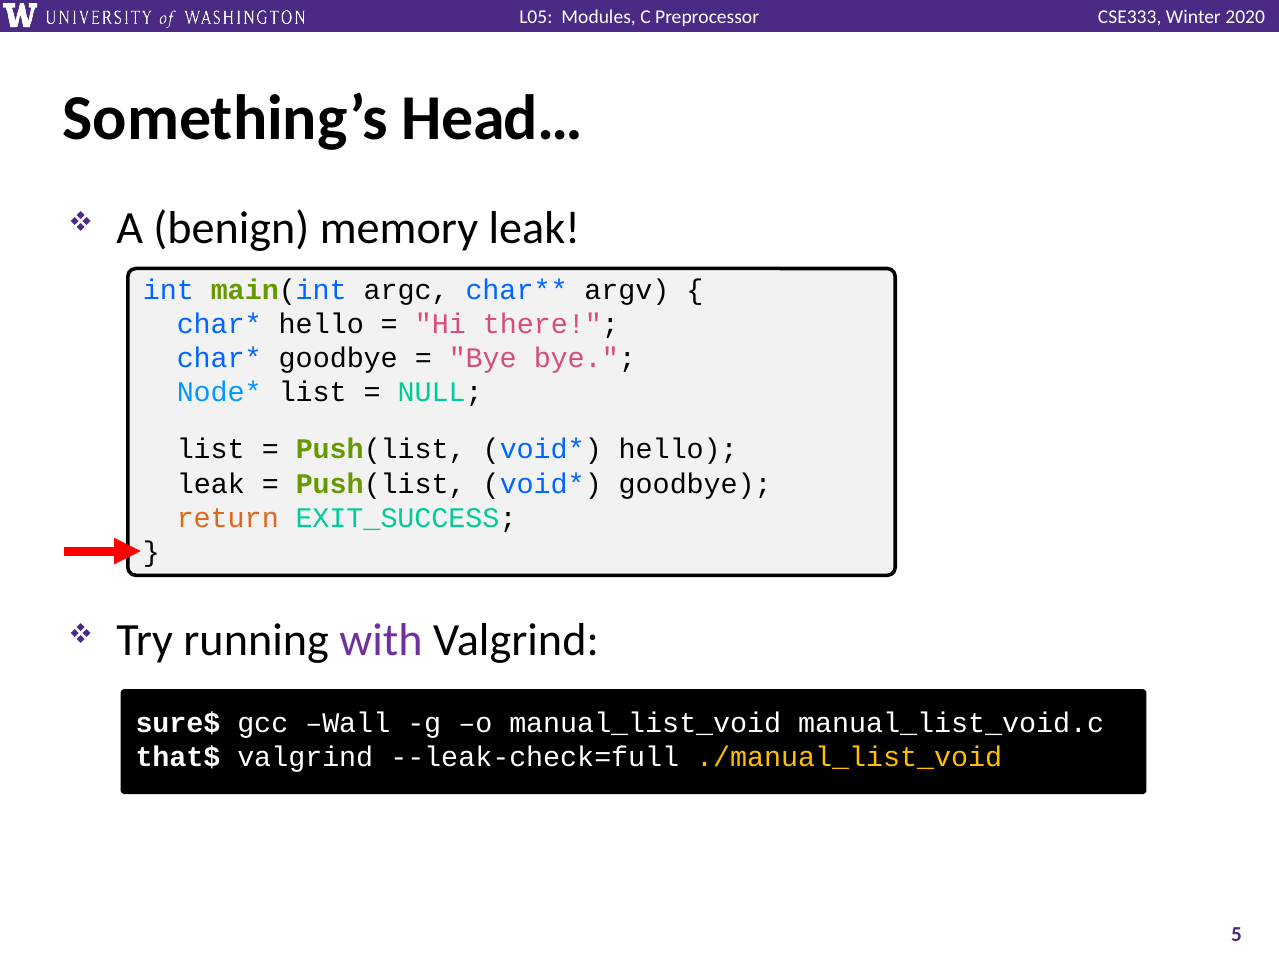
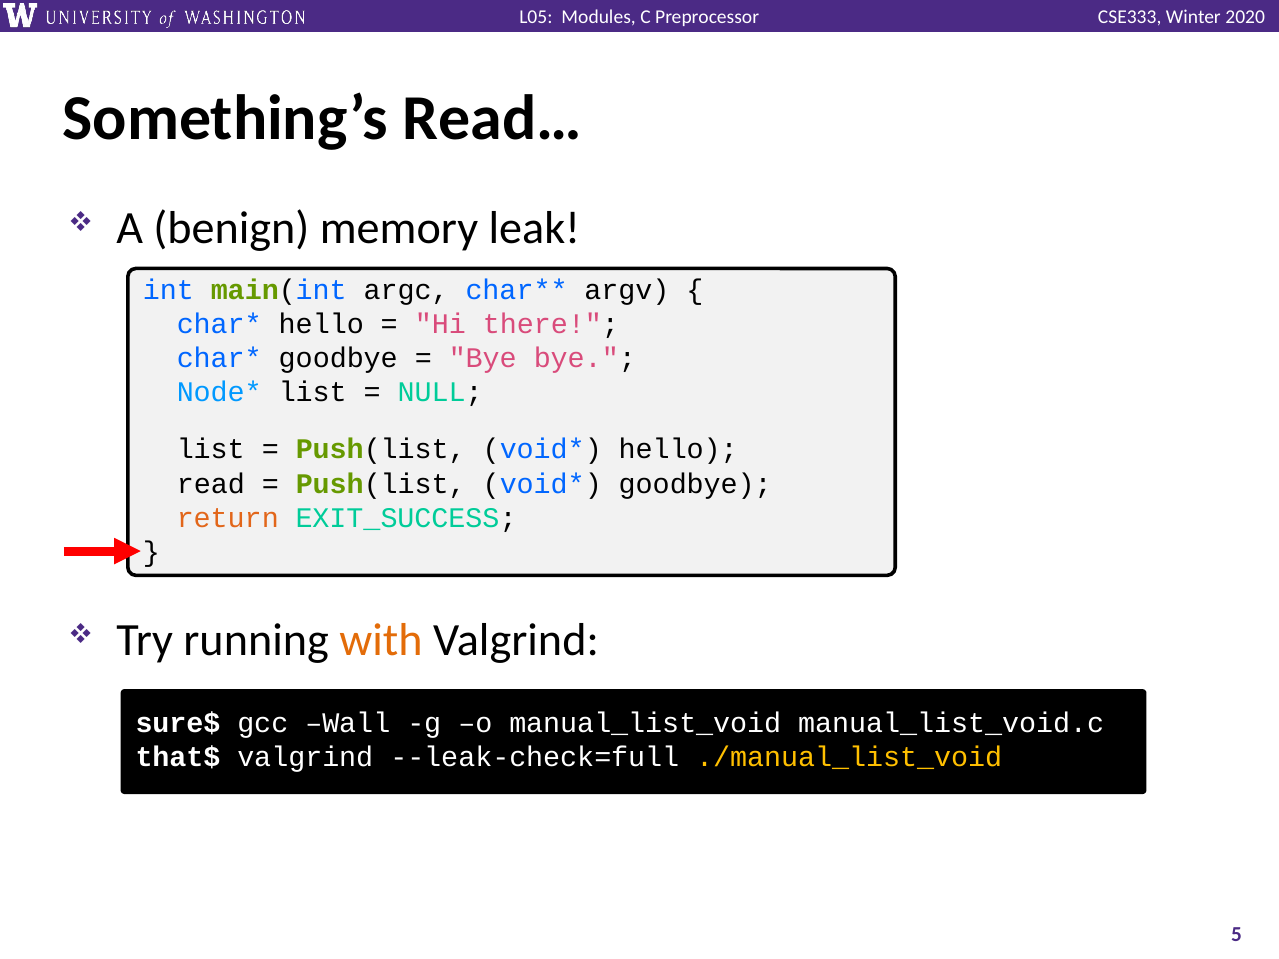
Head…: Head… -> Read… (492, 119)
leak: leak -> read (211, 484)
with colour: purple -> orange (381, 640)
